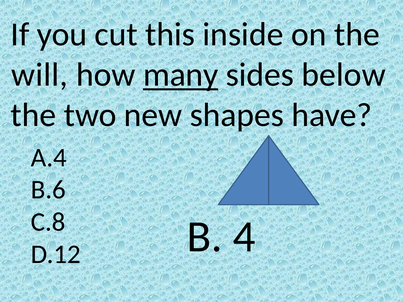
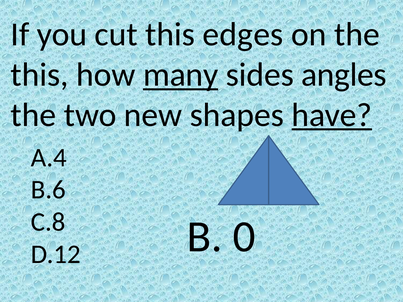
inside: inside -> edges (243, 35)
will: will -> this (40, 75)
below: below -> angles (344, 75)
have underline: none -> present (332, 115)
4: 4 -> 0 (244, 237)
